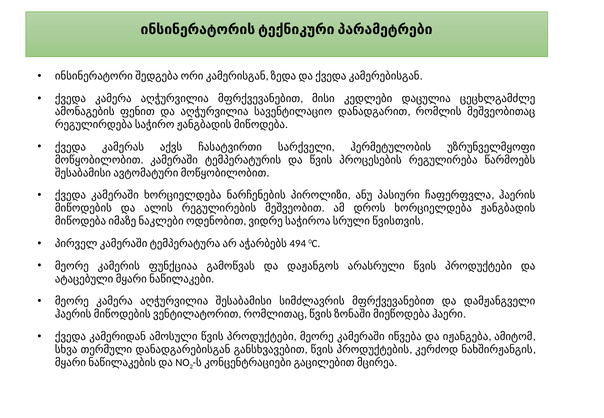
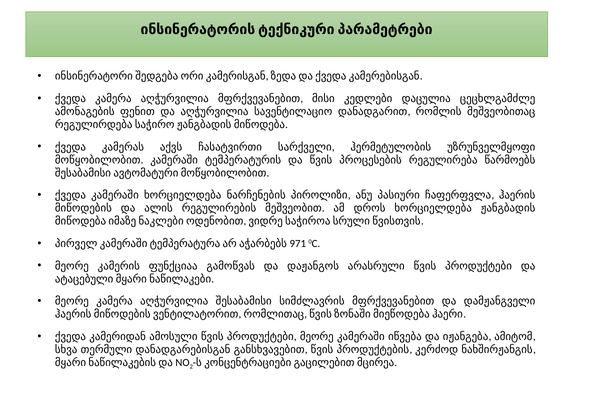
494: 494 -> 971 (298, 244)
